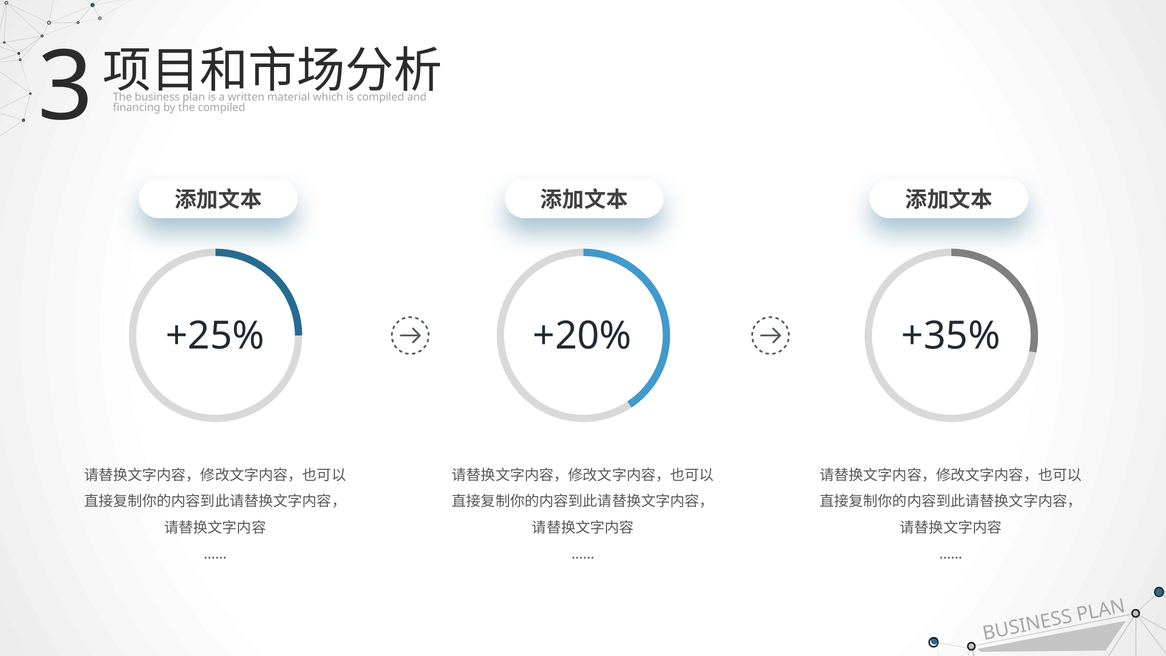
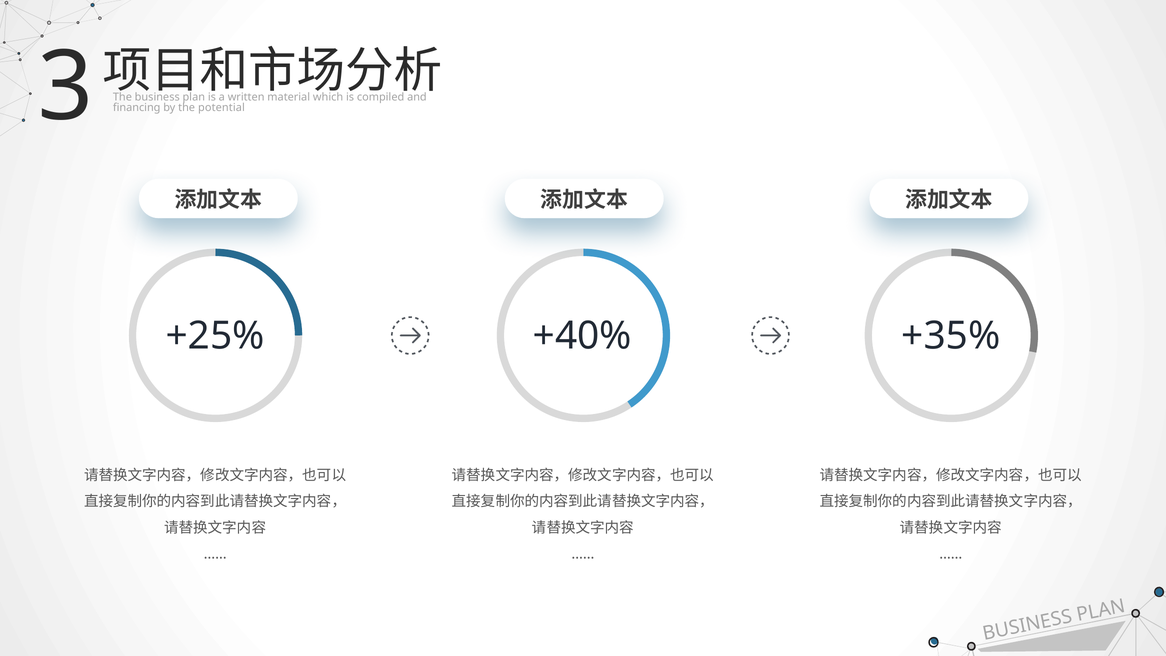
the compiled: compiled -> potential (222, 107)
+20%: +20% -> +40% (582, 336)
